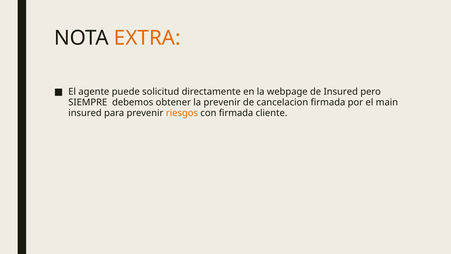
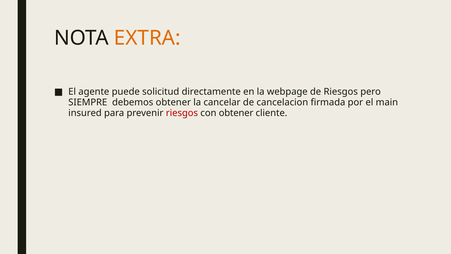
de Insured: Insured -> Riesgos (341, 92)
la prevenir: prevenir -> cancelar (222, 102)
riesgos colour: orange -> red (182, 113)
con firmada: firmada -> obtener (236, 113)
